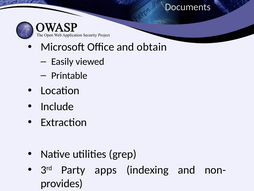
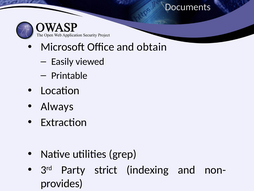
Include: Include -> Always (57, 106)
apps: apps -> strict (106, 169)
